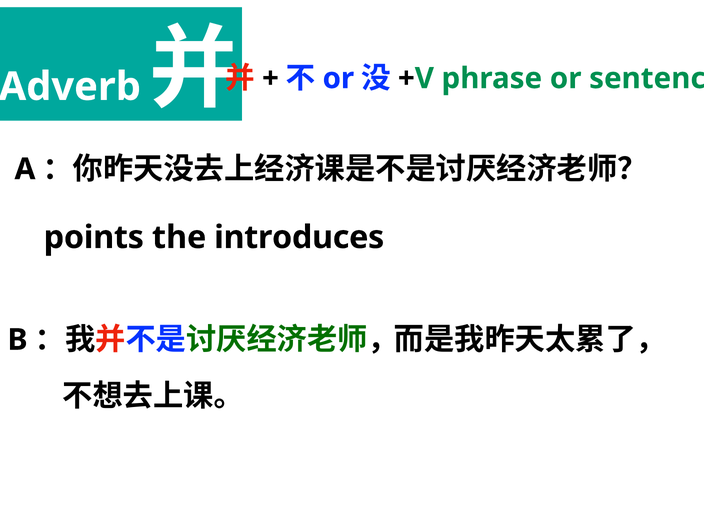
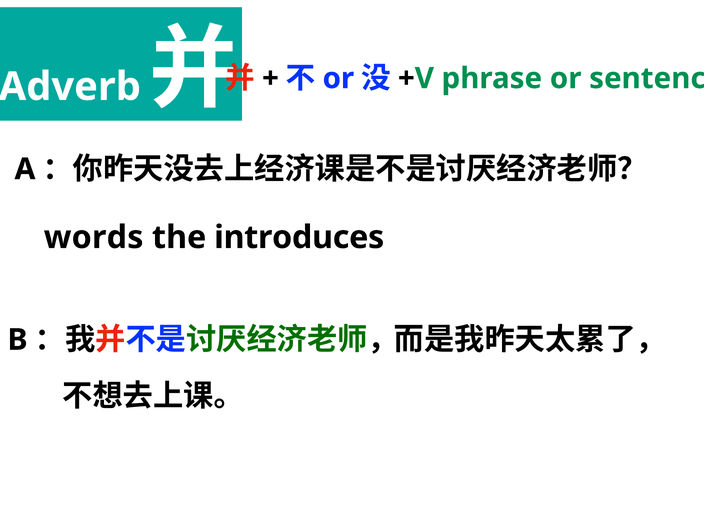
points: points -> words (94, 237)
